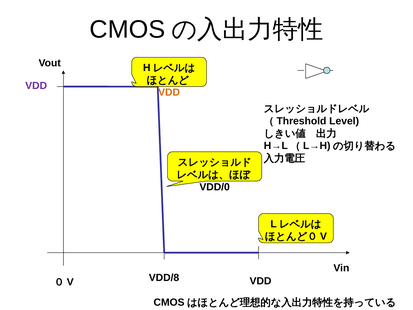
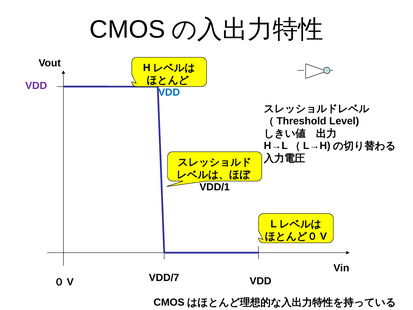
VDD colour: orange -> blue (169, 92)
VDD/0: VDD/0 -> VDD/1 (215, 187)
VDD/8: VDD/8 -> VDD/7 (164, 278)
